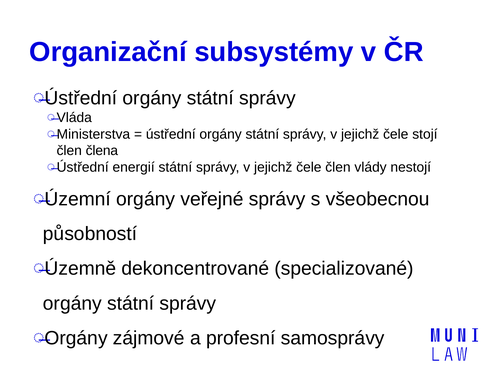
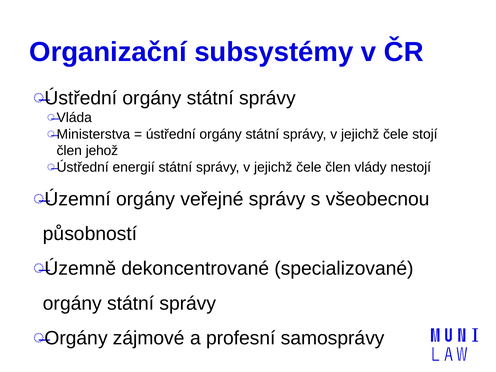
člena: člena -> jehož (102, 151)
